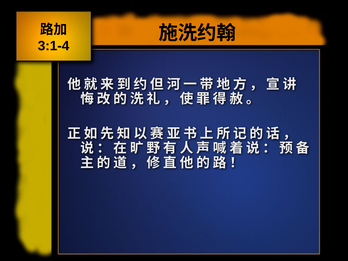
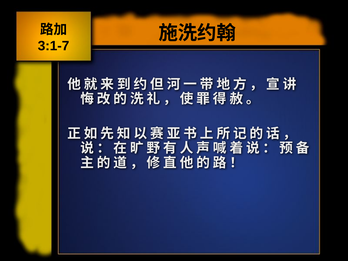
3:1-4: 3:1-4 -> 3:1-7 (54, 46)
